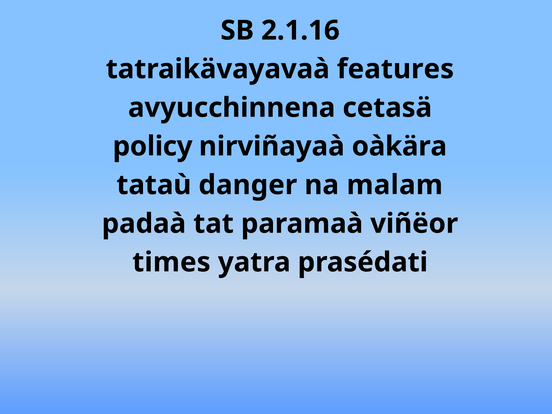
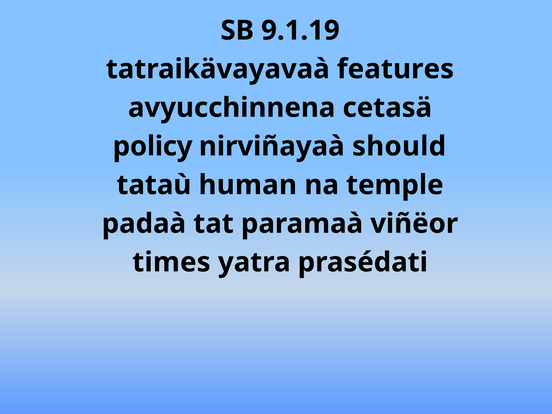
2.1.16: 2.1.16 -> 9.1.19 (300, 30)
oàkära: oàkära -> should (399, 146)
danger: danger -> human (248, 185)
malam: malam -> temple (395, 185)
